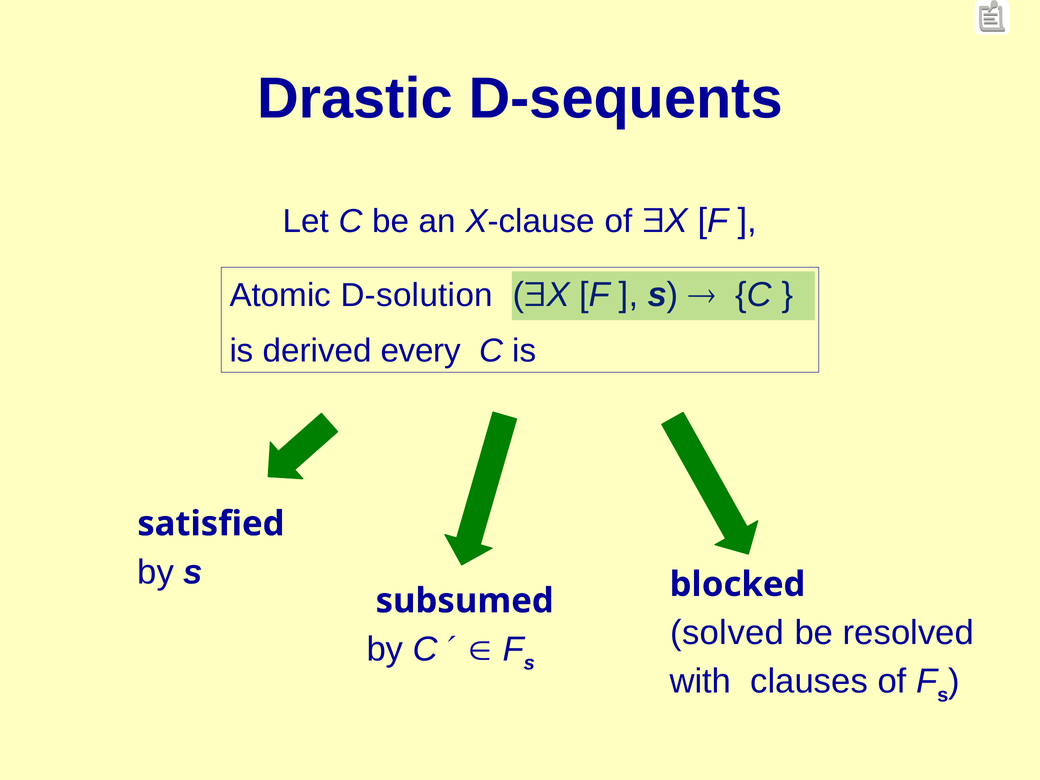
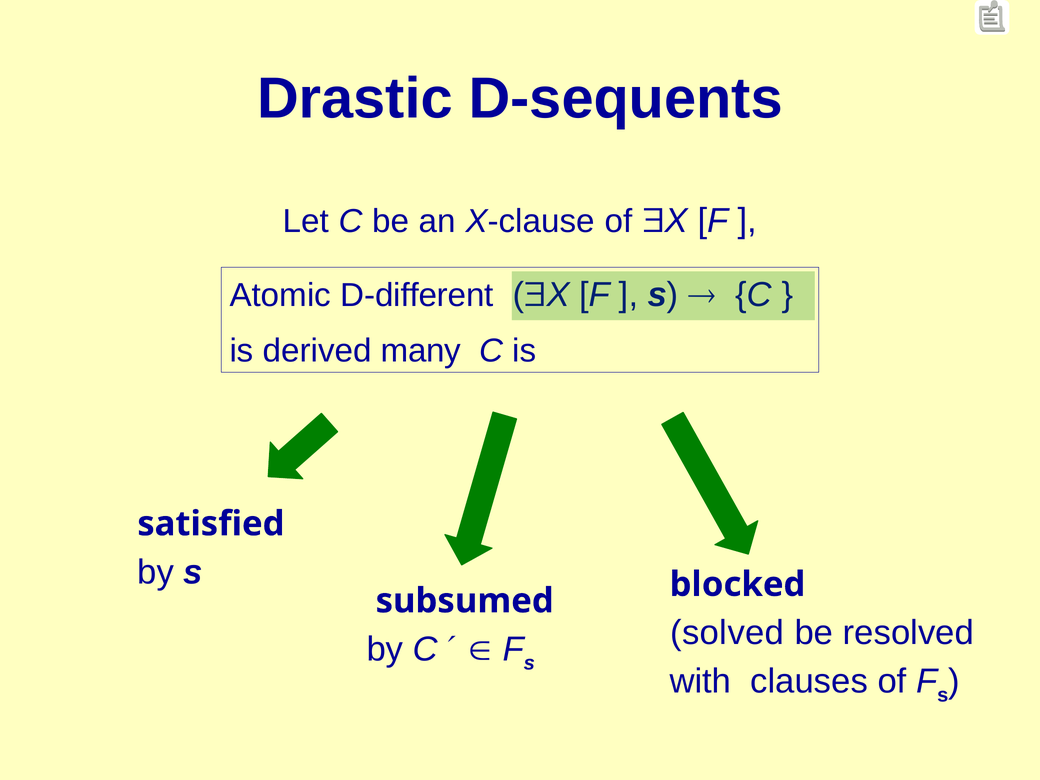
D-solution: D-solution -> D-different (417, 295)
every: every -> many (421, 351)
